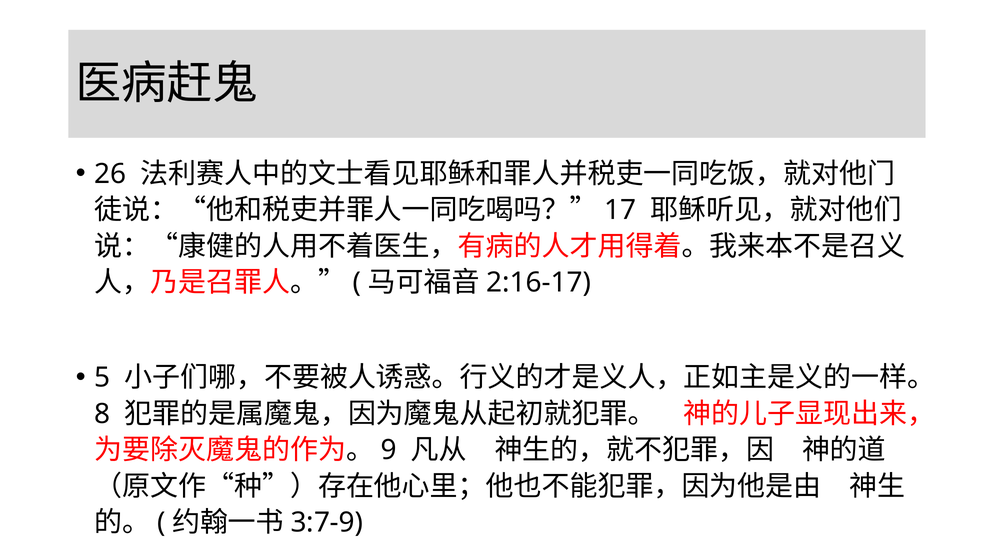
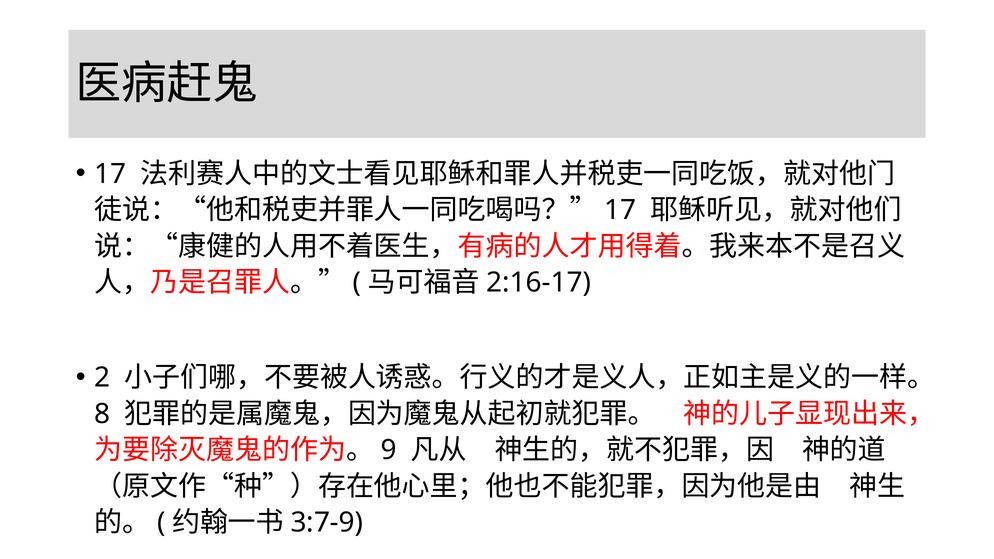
26: 26 -> 17 (110, 174)
5: 5 -> 2 (102, 378)
